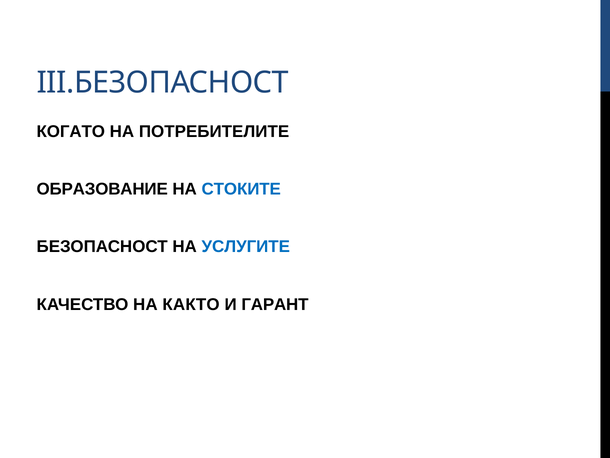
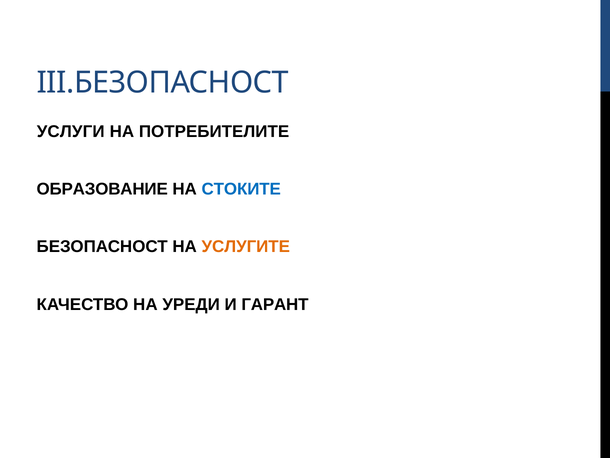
КОГАТО: КОГАТО -> УСЛУГИ (71, 131)
УСЛУГИТЕ colour: blue -> orange (246, 247)
КАКТО: КАКТО -> УРЕДИ (191, 304)
